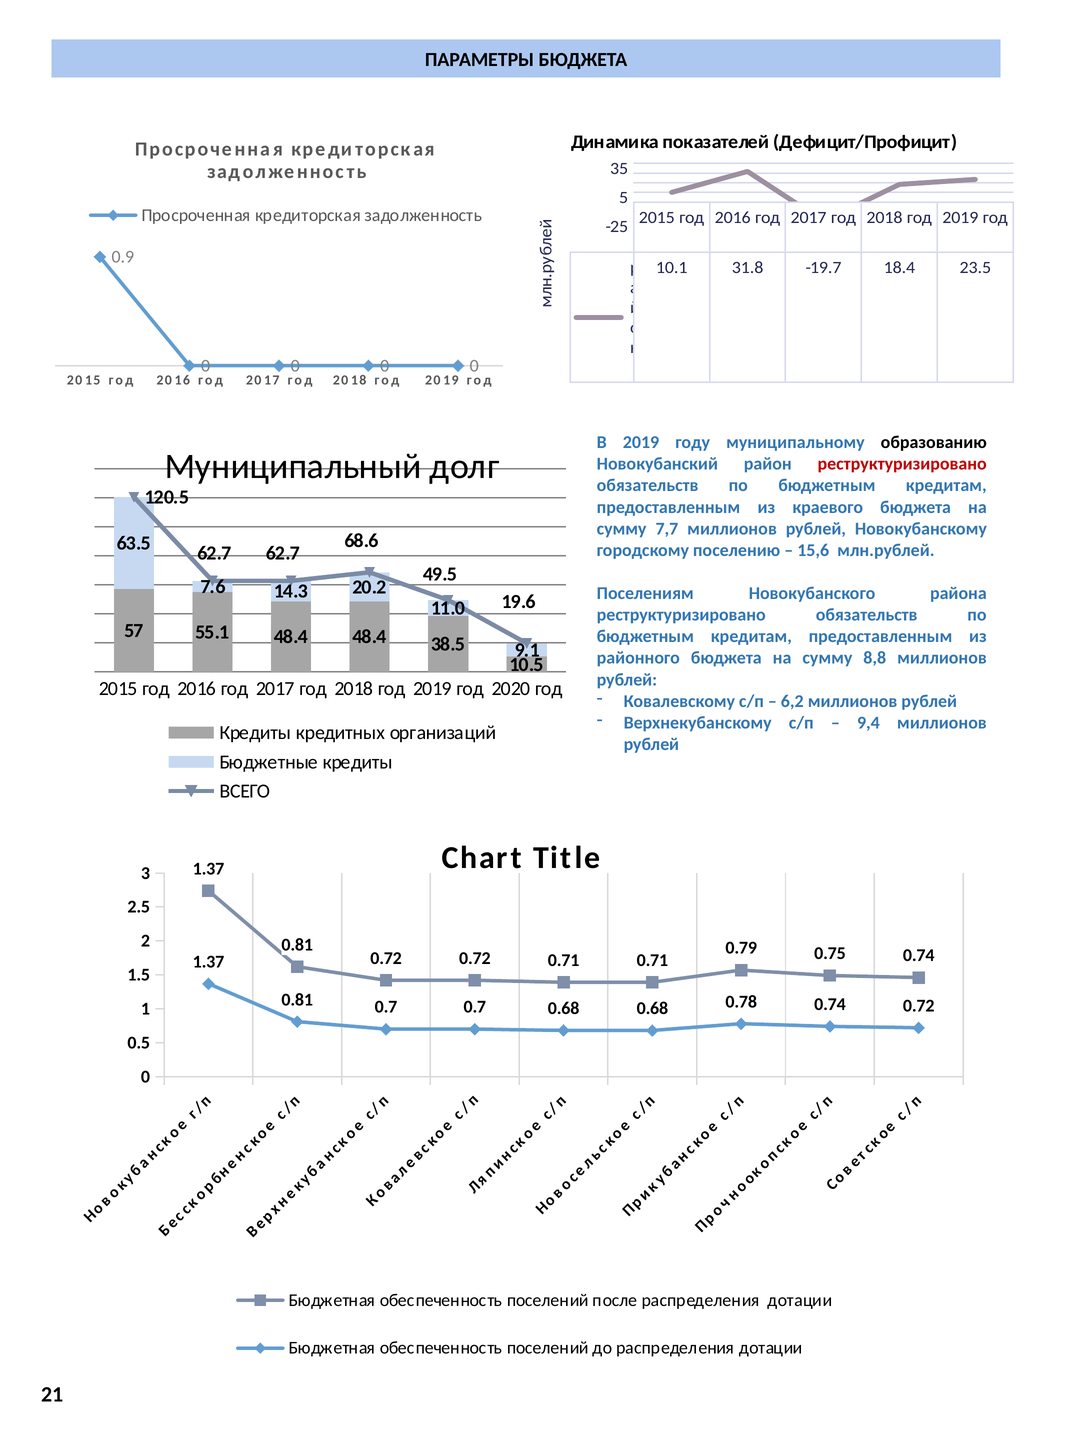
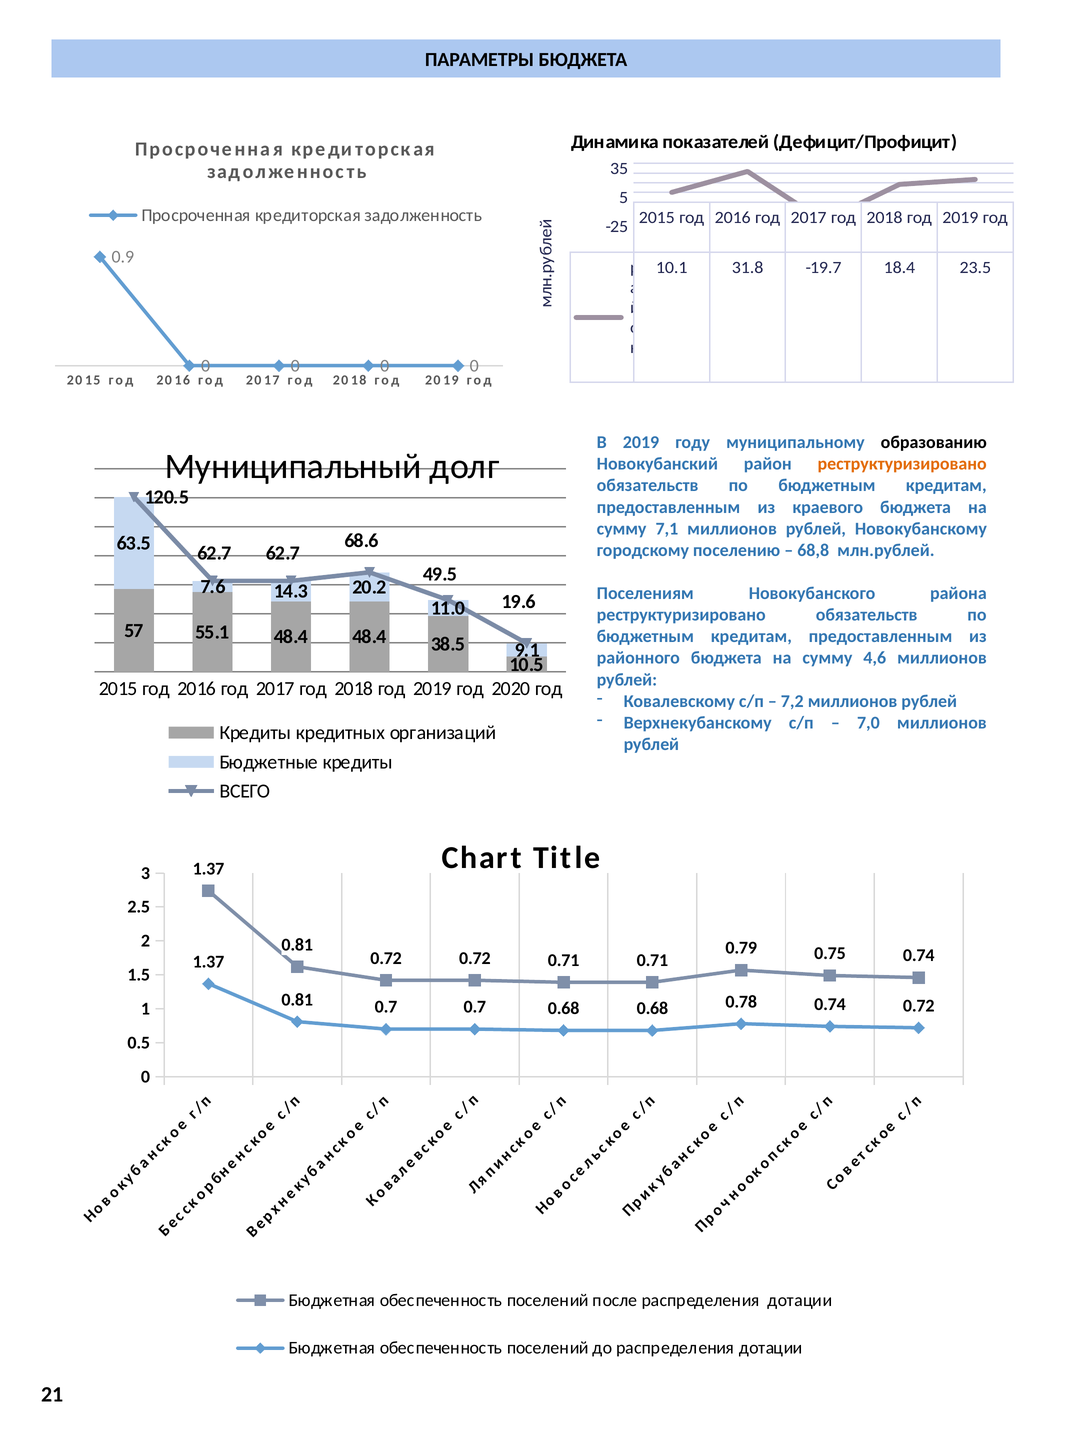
реструктуризировано colour: red -> orange (902, 464)
7,7: 7,7 -> 7,1 (667, 529)
15,6: 15,6 -> 68,8 (813, 550)
8,8: 8,8 -> 4,6 (875, 658)
6,2: 6,2 -> 7,2 (792, 702)
9,4: 9,4 -> 7,0 (868, 723)
